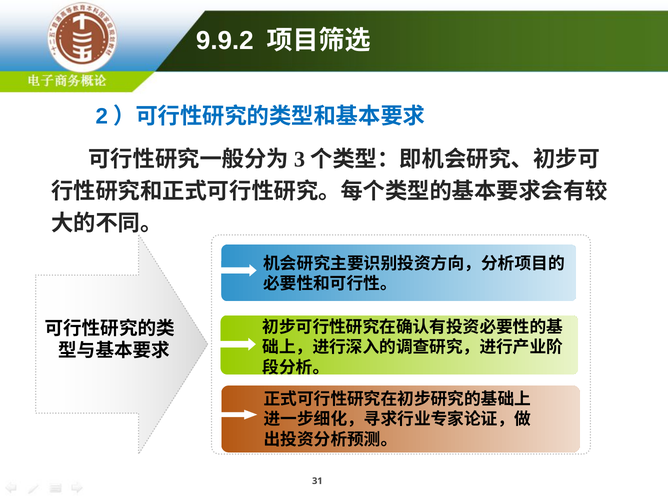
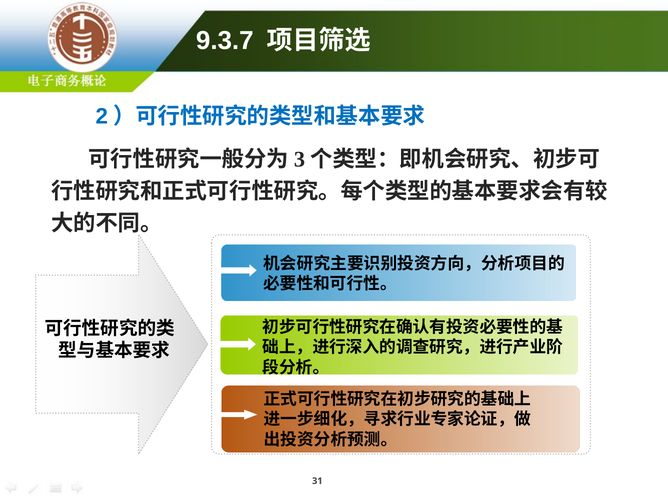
9.9.2: 9.9.2 -> 9.3.7 (225, 41)
